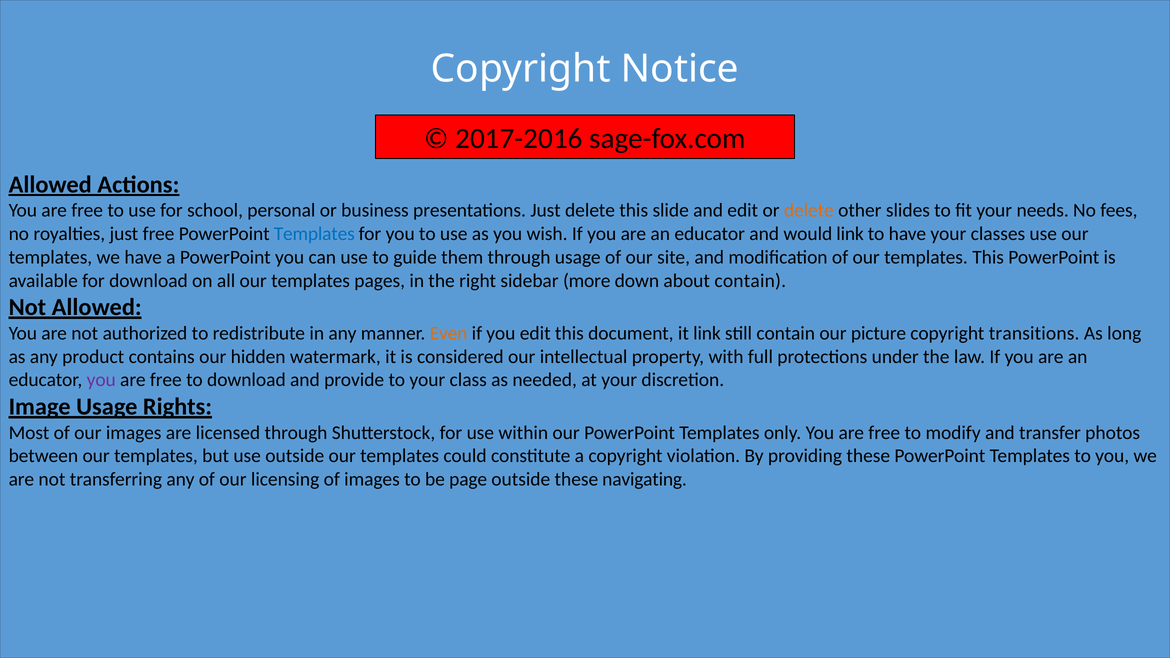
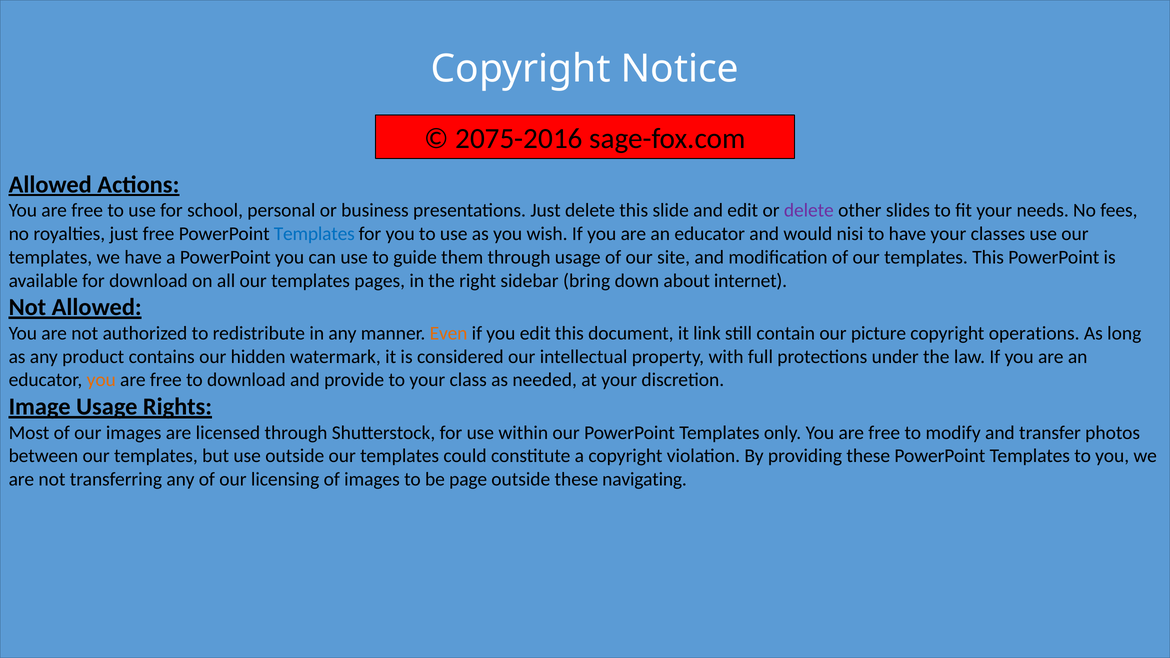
2017-2016: 2017-2016 -> 2075-2016 (519, 139)
delete colour: orange -> purple (809, 210)
would link: link -> nisi (850, 234)
more: more -> bring (587, 281)
about contain: contain -> internet (750, 281)
transitions: transitions -> operations (1034, 333)
you colour: purple -> orange (101, 380)
